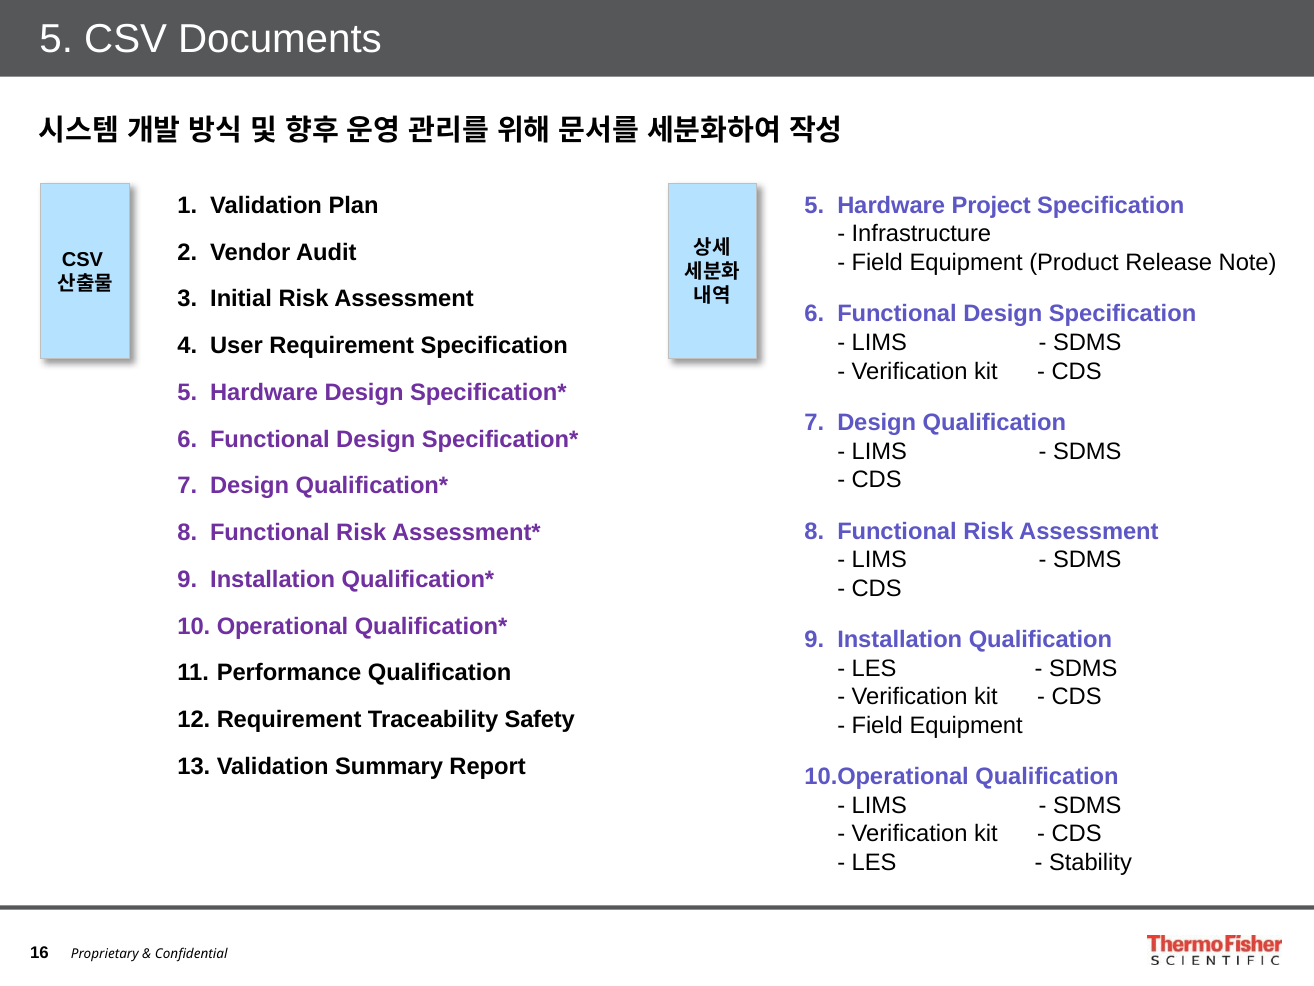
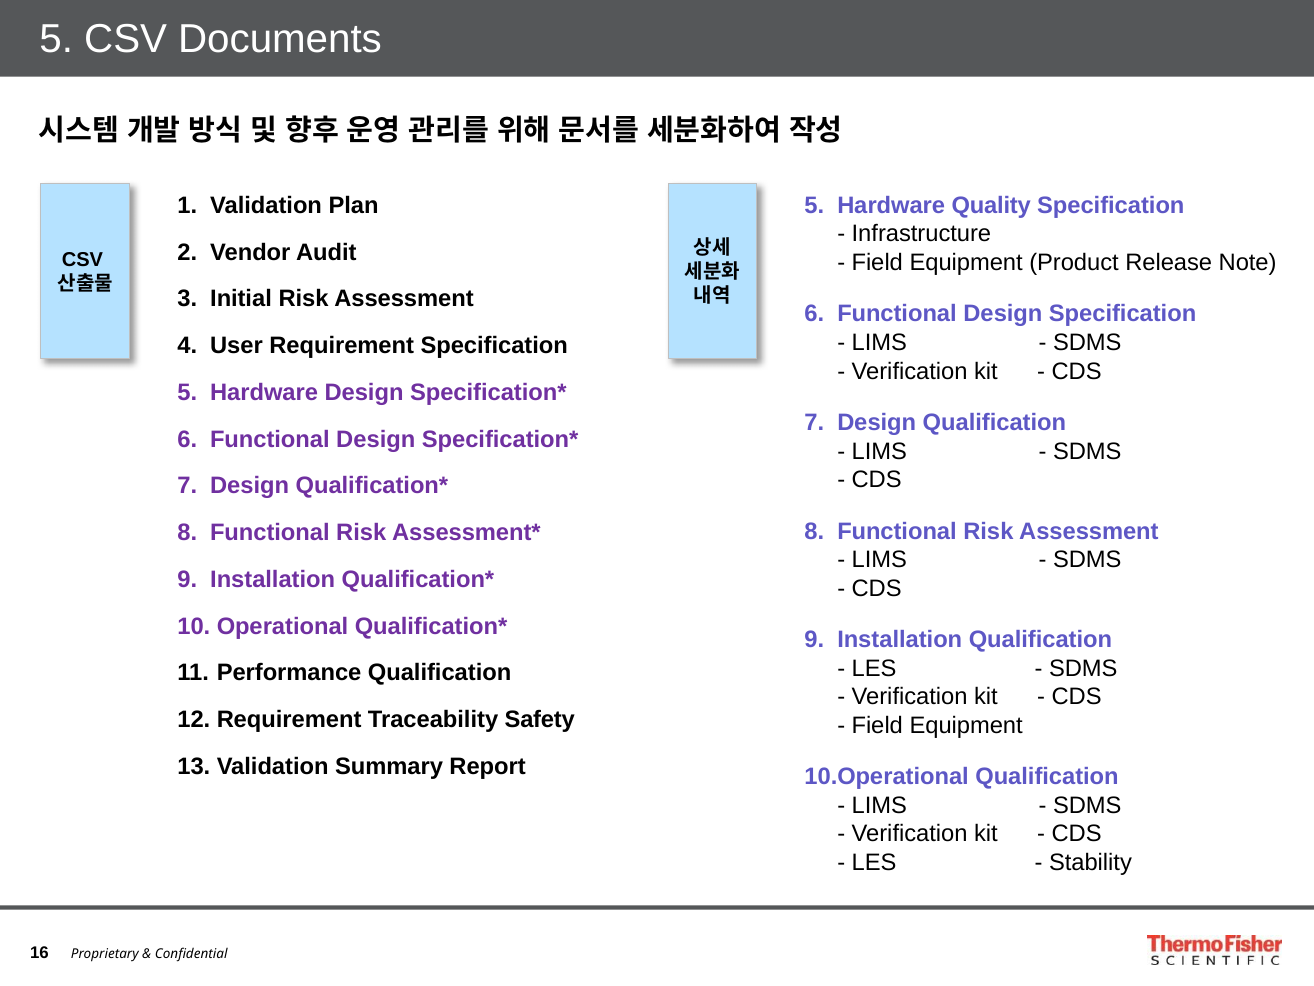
Project: Project -> Quality (991, 206)
